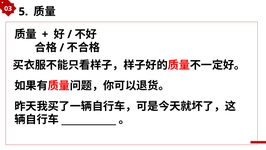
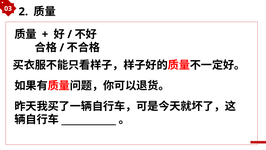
5: 5 -> 2 (23, 12)
